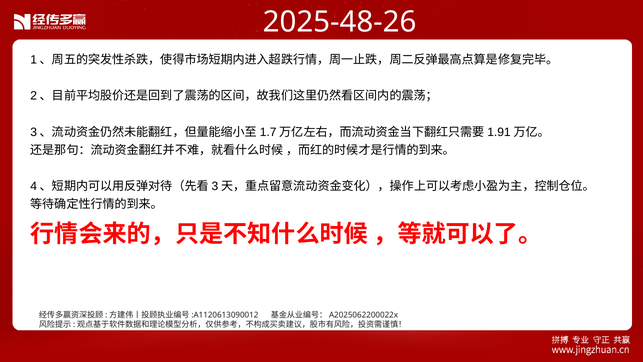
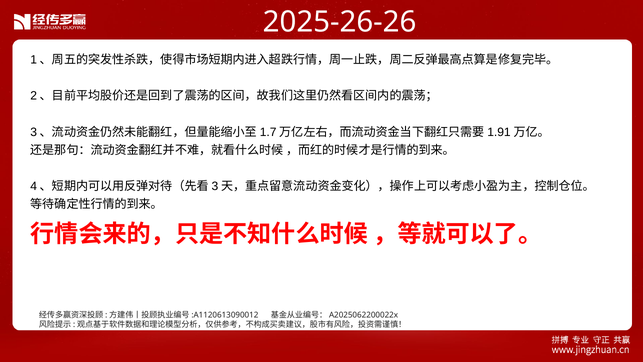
2025-48-26: 2025-48-26 -> 2025-26-26 (340, 22)
